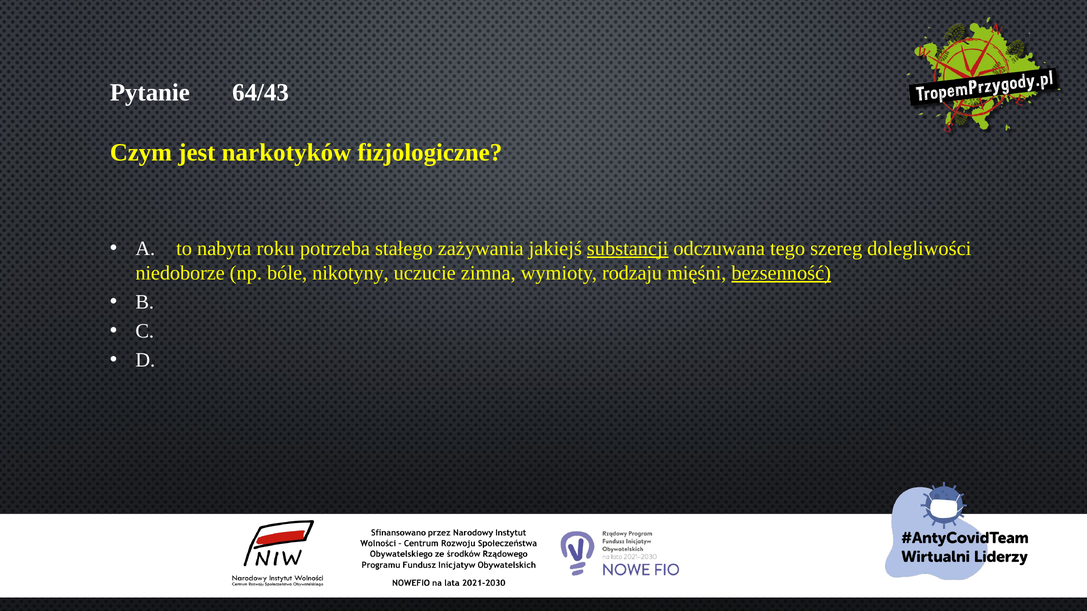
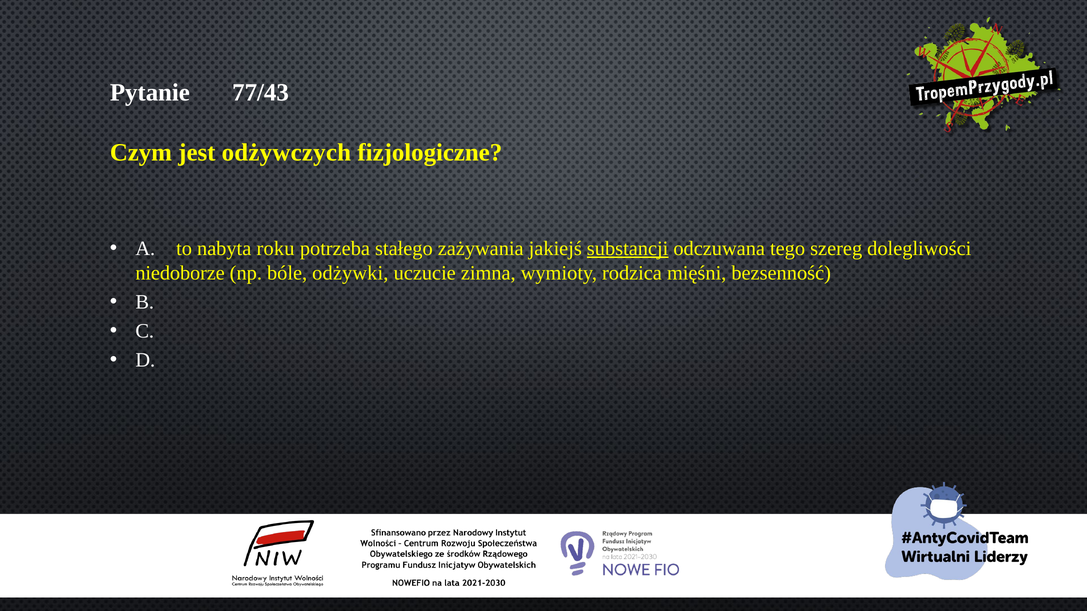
64/43: 64/43 -> 77/43 (261, 93)
narkotyków: narkotyków -> odżywczych (286, 152)
nikotyny: nikotyny -> odżywki (350, 273)
rodzaju: rodzaju -> rodzica (632, 273)
bezsenność underline: present -> none (781, 273)
